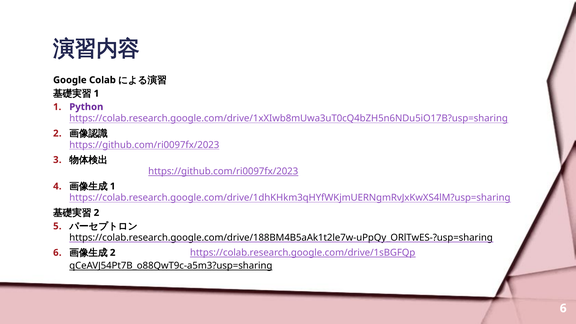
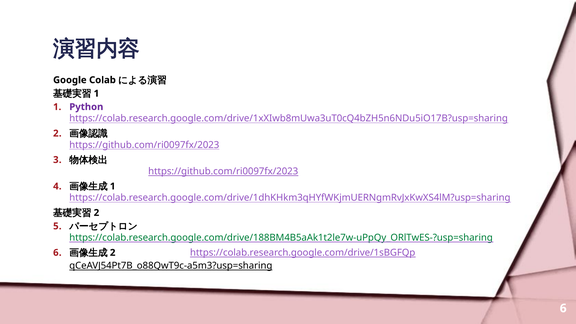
https://colab.research.google.com/drive/188BM4B5aAk1t2le7w-uPpQy_ORlTwES-?usp=sharing colour: black -> green (281, 238)
